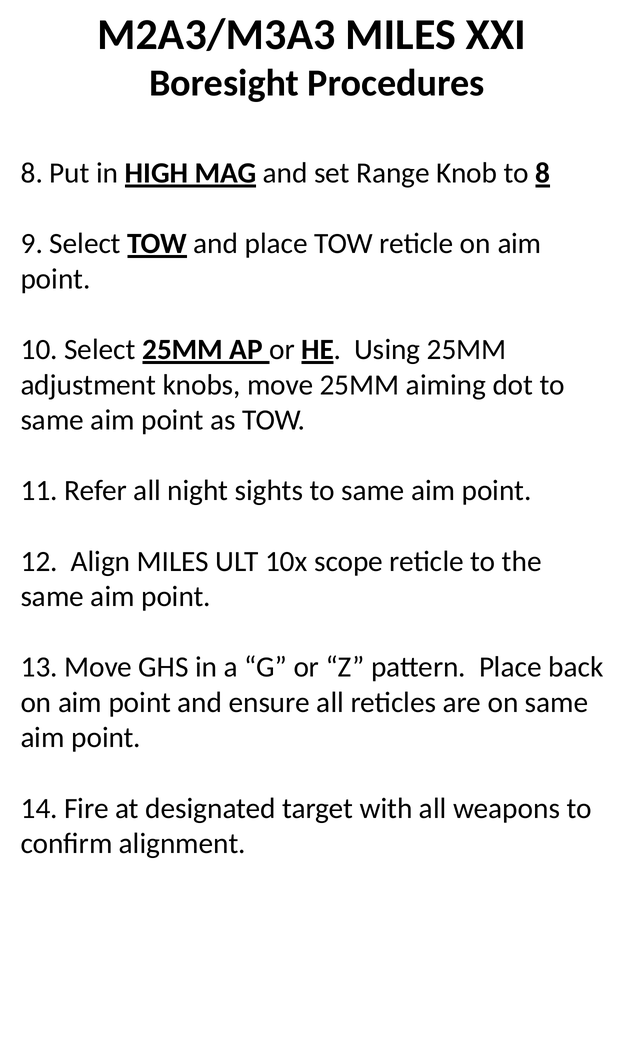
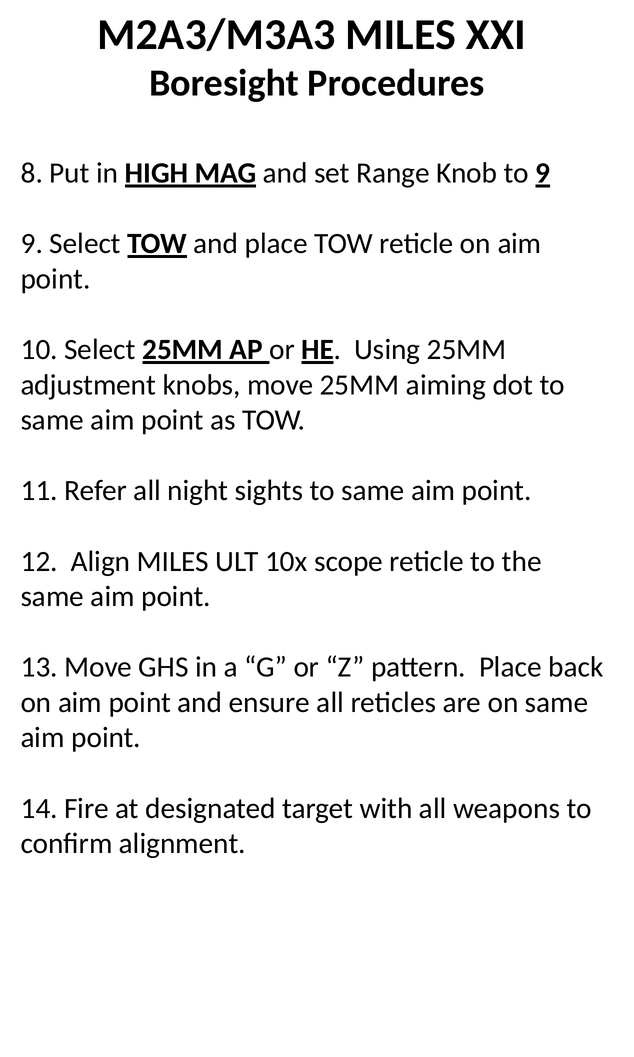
to 8: 8 -> 9 (543, 173)
